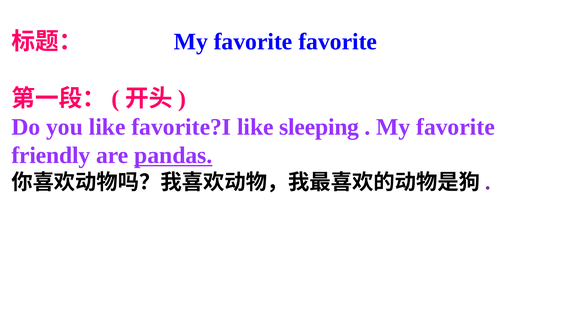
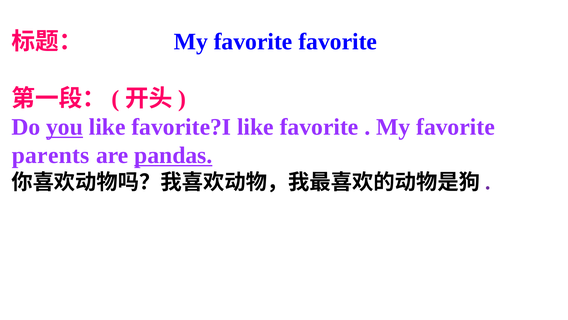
you underline: none -> present (65, 127)
like sleeping: sleeping -> favorite (319, 127)
friendly: friendly -> parents (51, 155)
